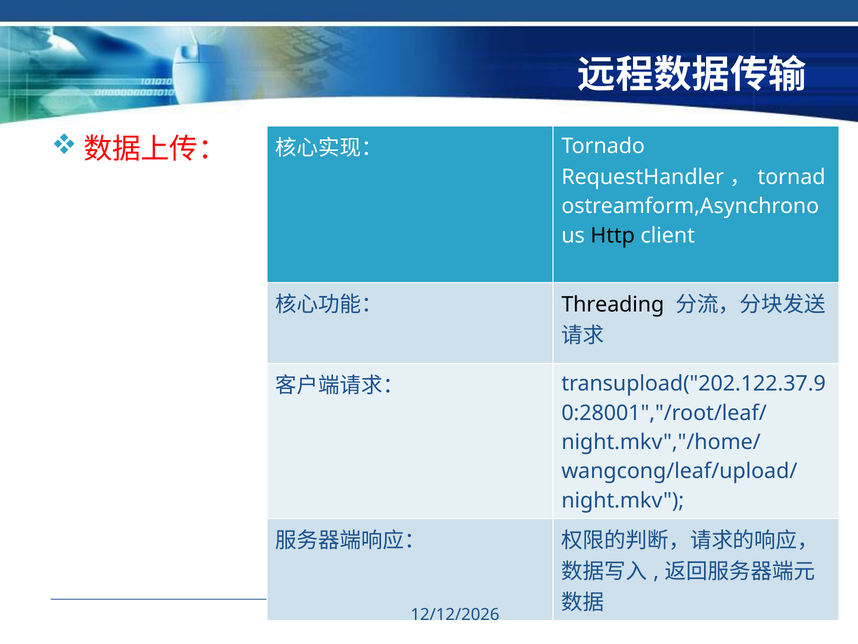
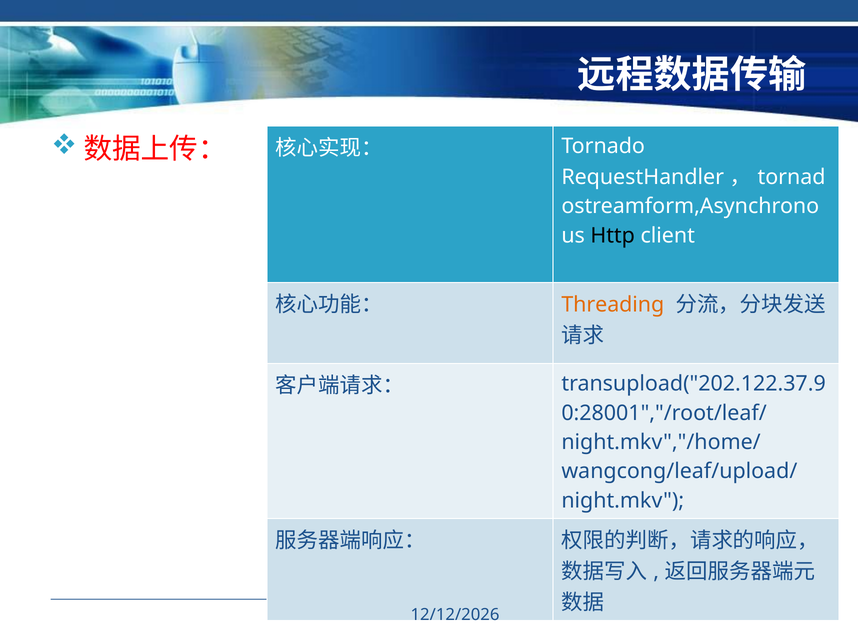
Threading colour: black -> orange (613, 304)
